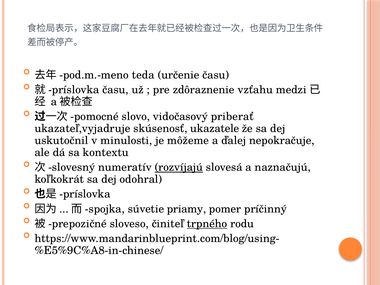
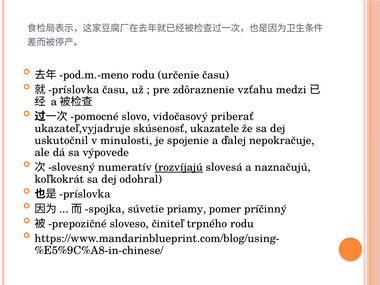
teda: teda -> rodu (143, 75)
môžeme: môžeme -> spojenie (188, 141)
kontextu: kontextu -> výpovede (106, 152)
trpného underline: present -> none (207, 224)
